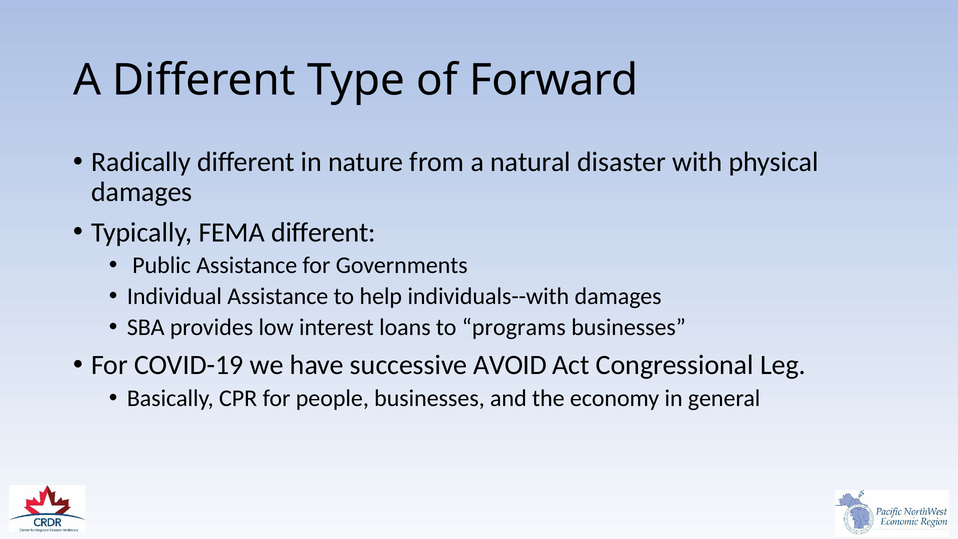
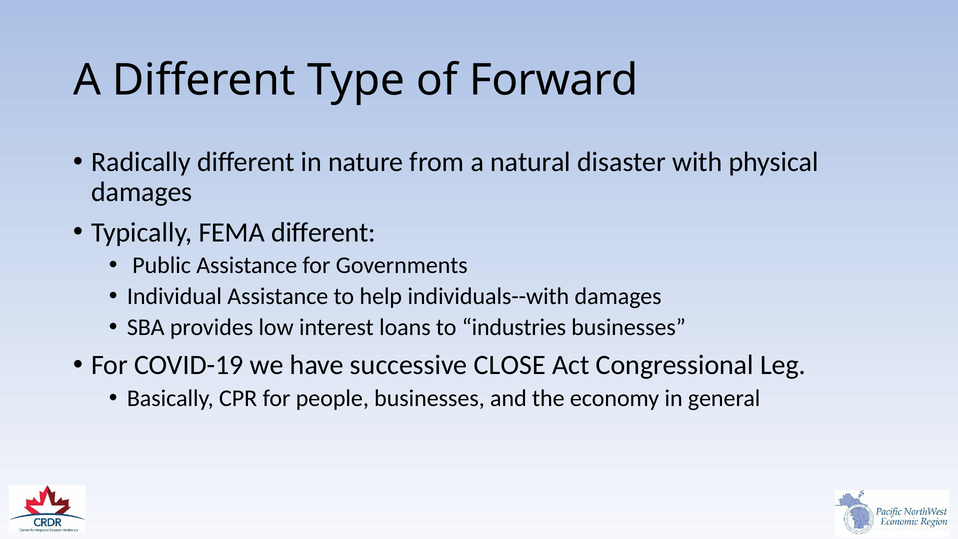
programs: programs -> industries (514, 327)
AVOID: AVOID -> CLOSE (510, 365)
